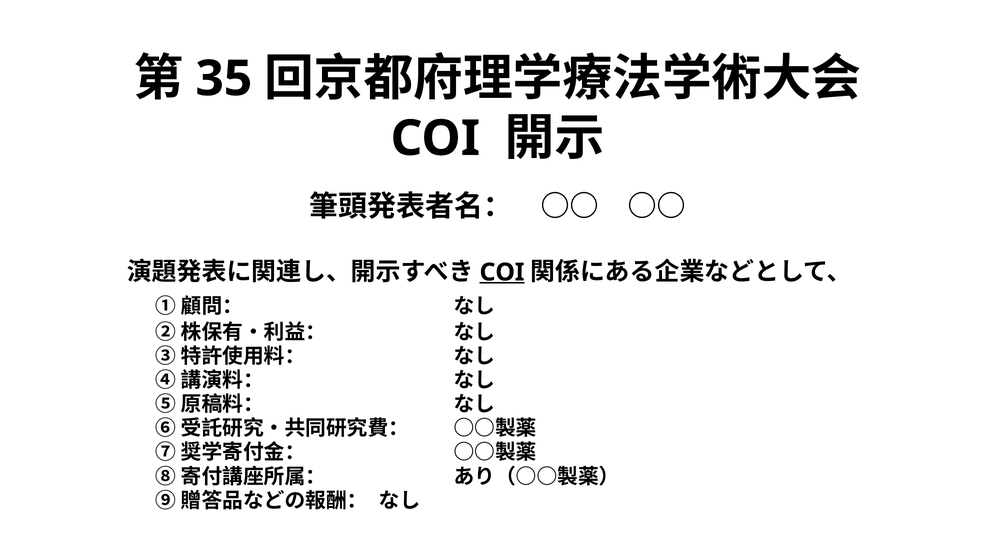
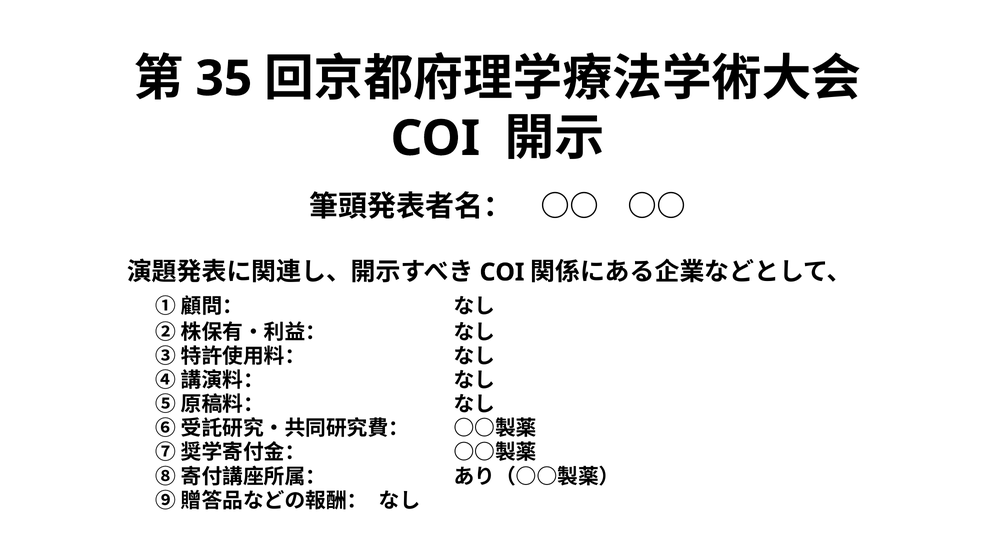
COI underline: present -> none (502, 272)
